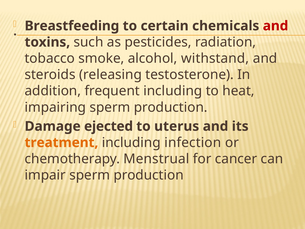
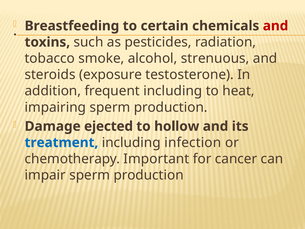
withstand: withstand -> strenuous (215, 58)
releasing: releasing -> exposure (110, 75)
uterus: uterus -> hollow (177, 126)
treatment colour: orange -> blue (61, 142)
Menstrual: Menstrual -> Important (156, 159)
